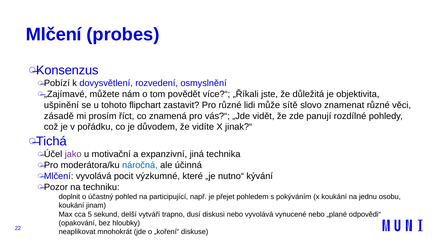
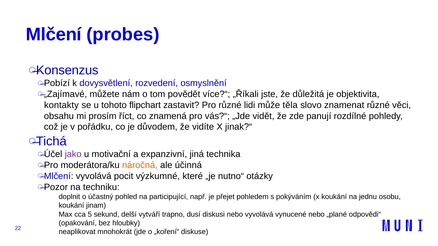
ušpinění: ušpinění -> kontakty (61, 105)
sítě: sítě -> těla (290, 105)
zásadě: zásadě -> obsahu (59, 116)
náročná colour: blue -> orange (140, 165)
kývání: kývání -> otázky (260, 176)
